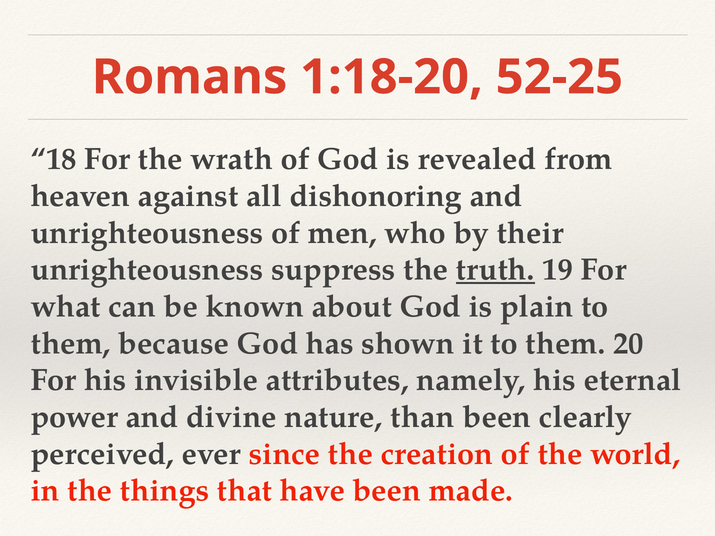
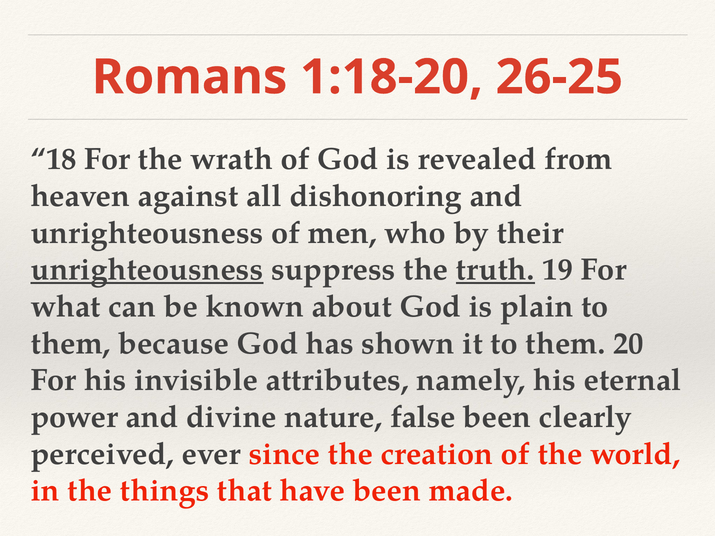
52-25: 52-25 -> 26-25 (559, 77)
unrighteousness underline: none -> present (147, 270)
than: than -> false (423, 417)
